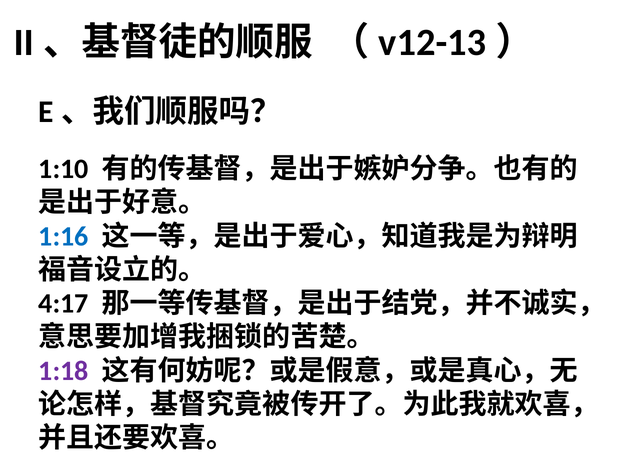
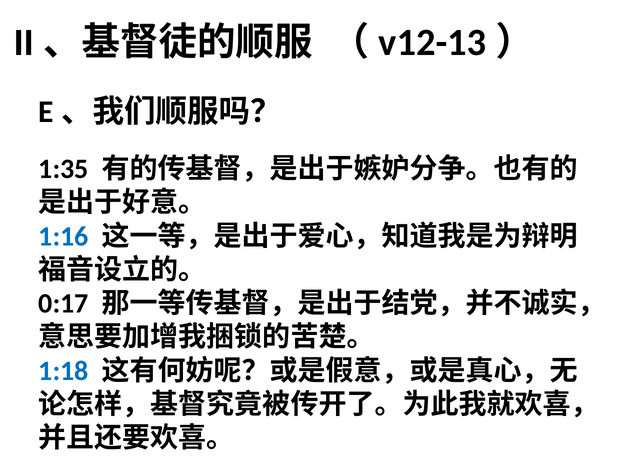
1:10: 1:10 -> 1:35 (64, 169)
4:17: 4:17 -> 0:17 (64, 303)
1:18 colour: purple -> blue (64, 370)
